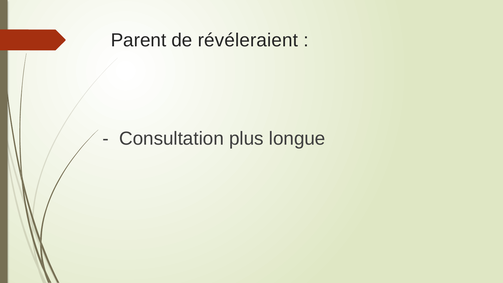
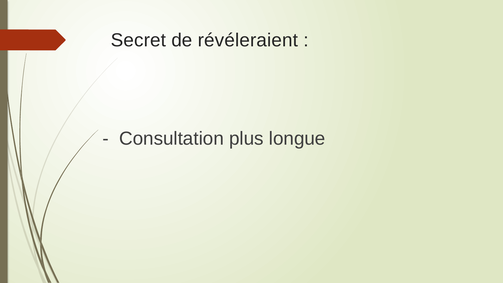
Parent: Parent -> Secret (138, 40)
